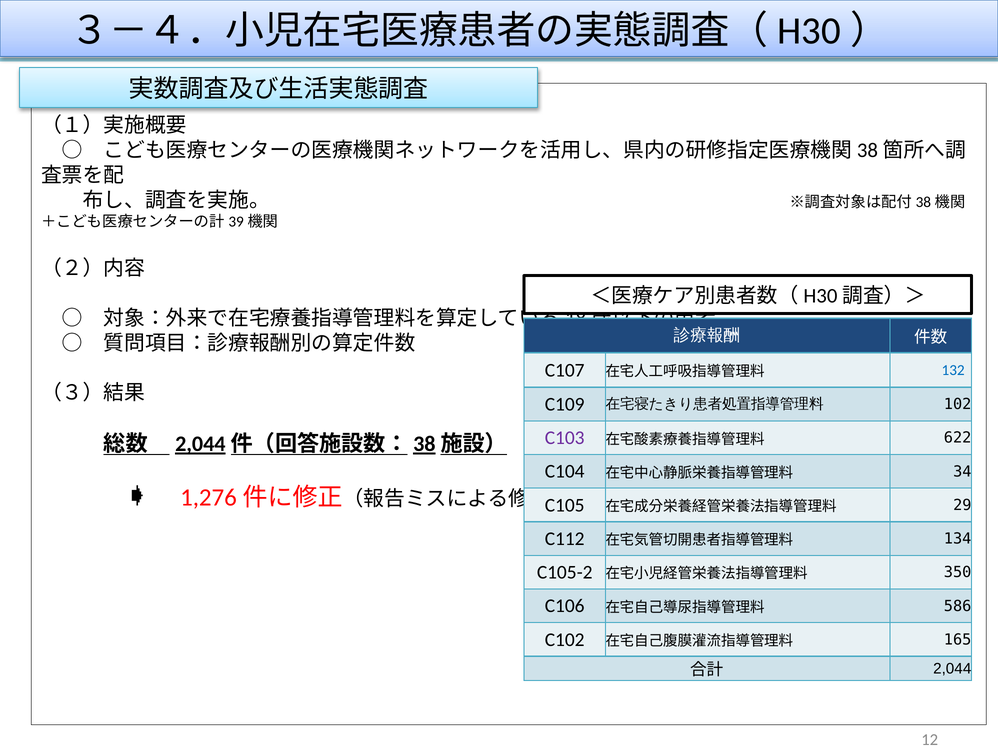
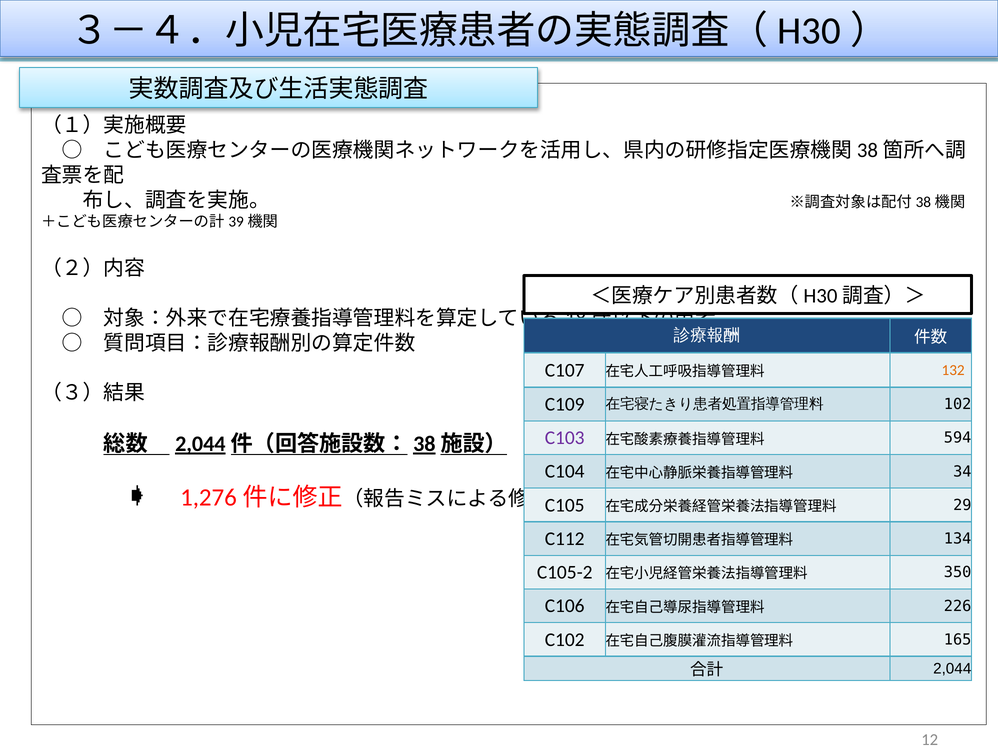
132 colour: blue -> orange (953, 370)
622: 622 -> 594 (958, 438)
586: 586 -> 226 (958, 606)
